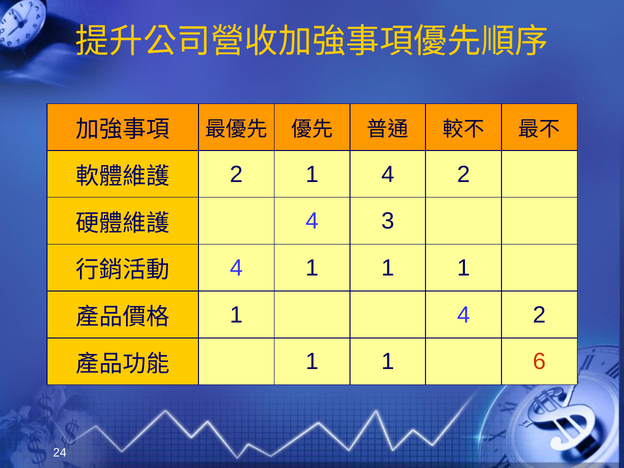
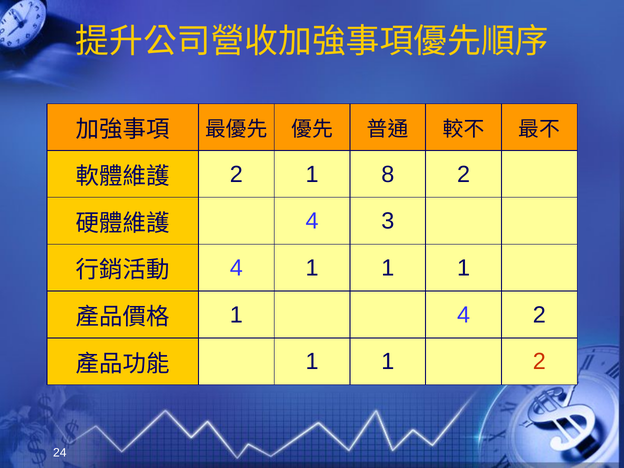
2 1 4: 4 -> 8 (388, 174)
1 6: 6 -> 2 (539, 362)
